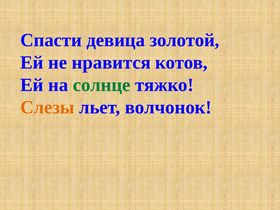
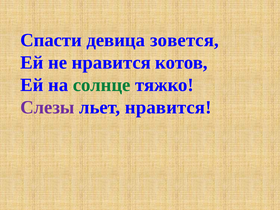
золотой: золотой -> зовется (184, 40)
Слезы colour: orange -> purple (47, 107)
льет волчонок: волчонок -> нравится (168, 107)
